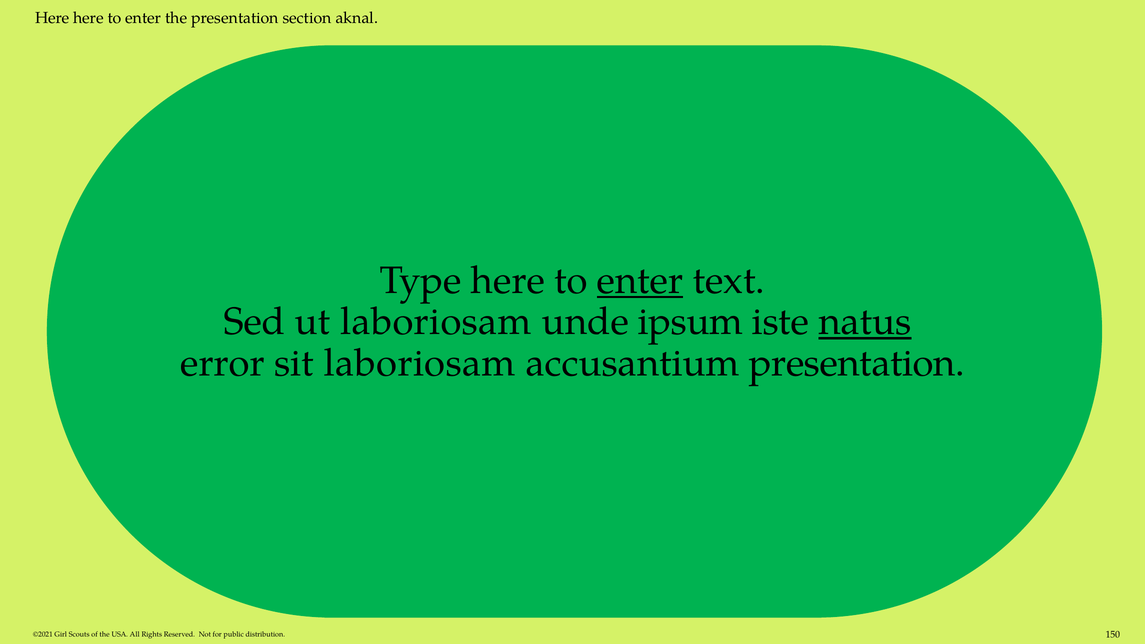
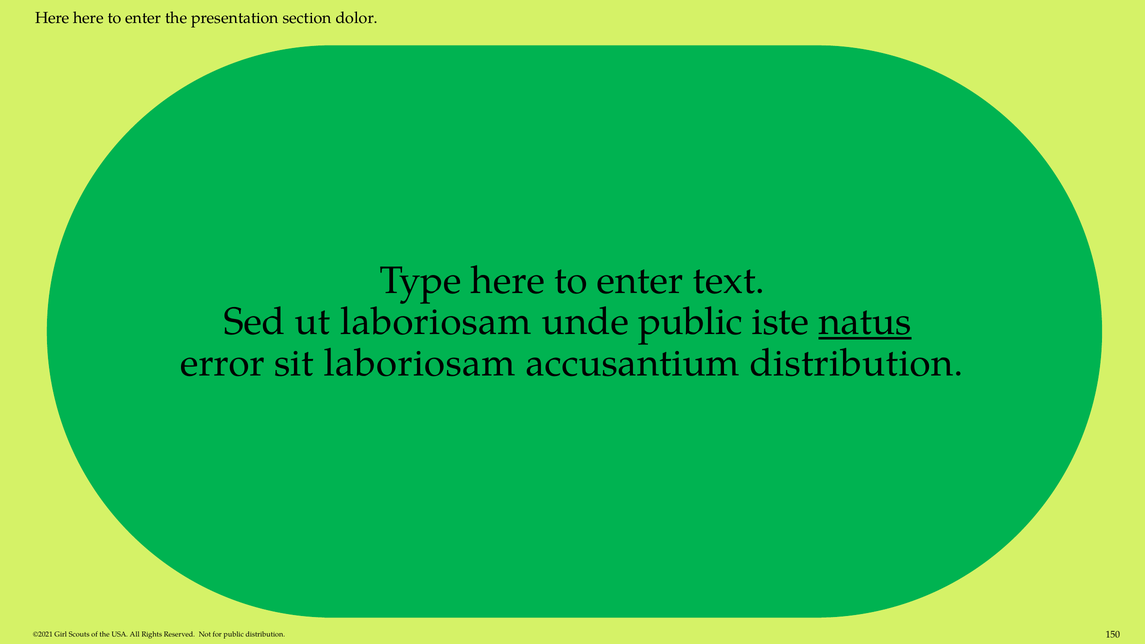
aknal: aknal -> dolor (357, 18)
enter underline: present -> none (640, 281)
unde ipsum: ipsum -> public (690, 322)
accusantium presentation: presentation -> distribution (856, 363)
